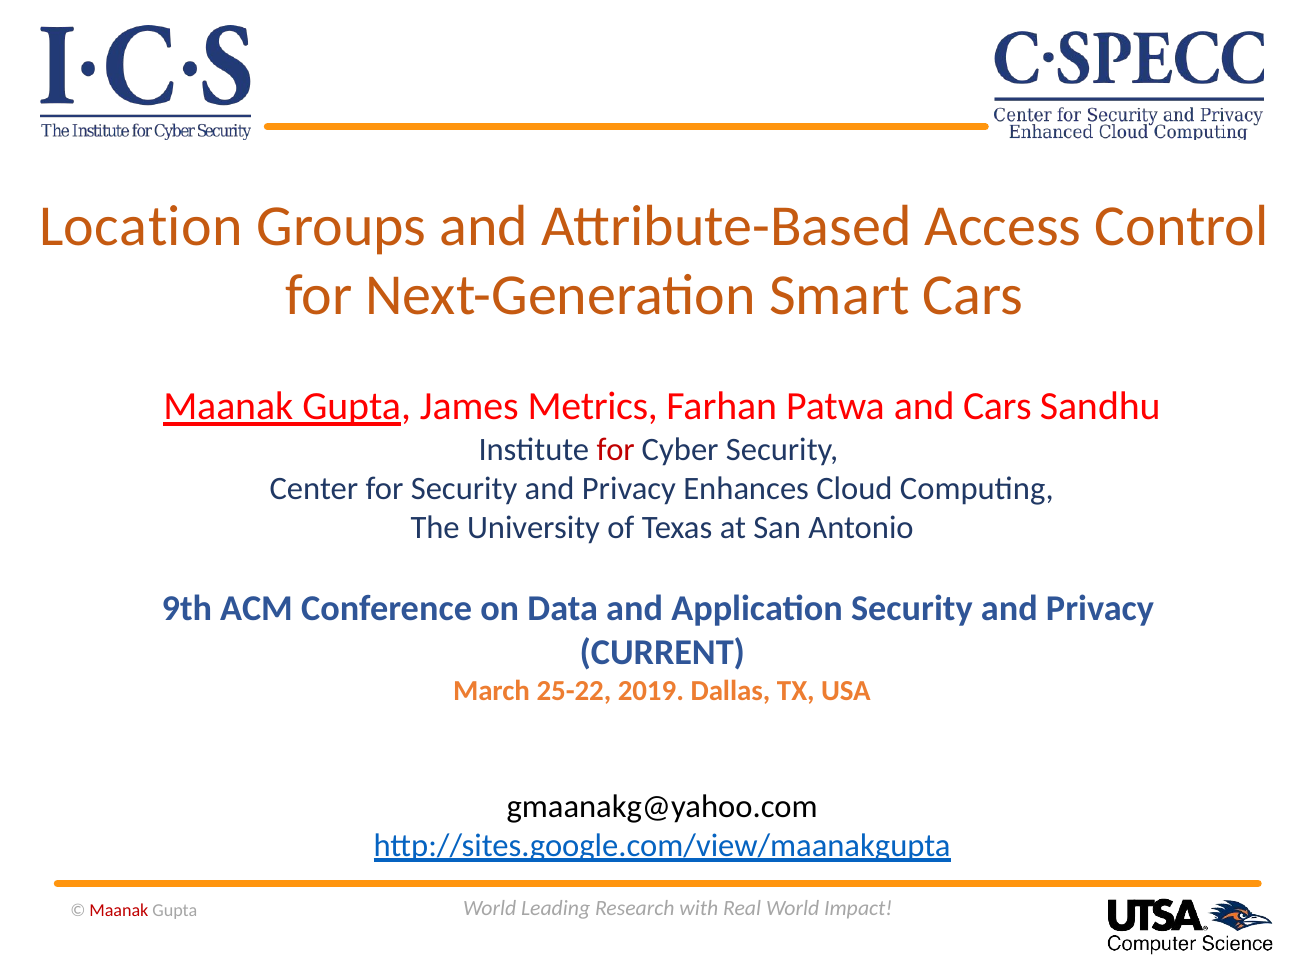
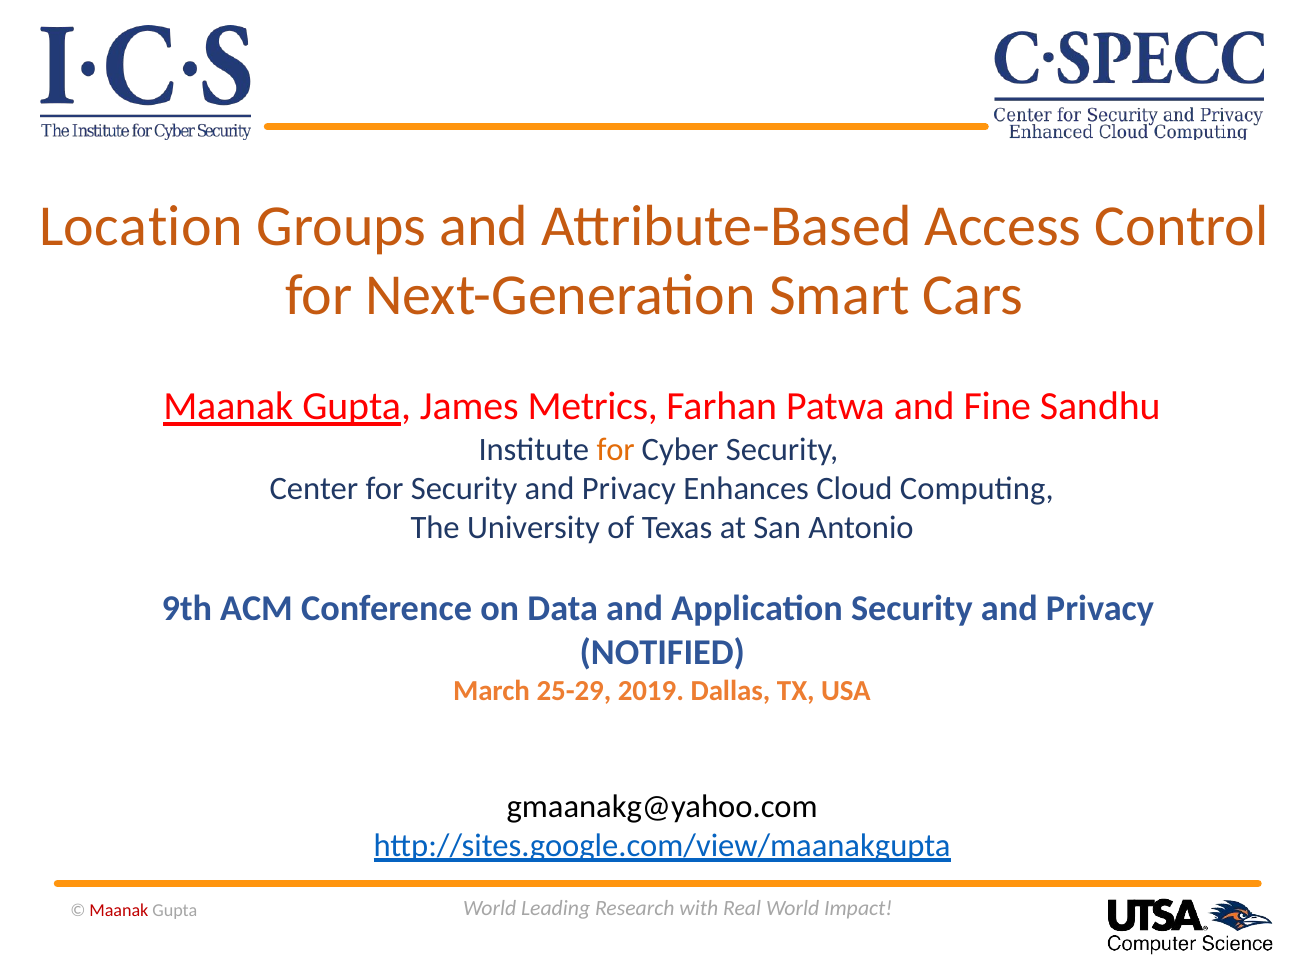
and Cars: Cars -> Fine (997, 407)
for colour: red -> orange (616, 450)
CURRENT: CURRENT -> NOTIFIED (662, 652)
25-22: 25-22 -> 25-29 (574, 691)
